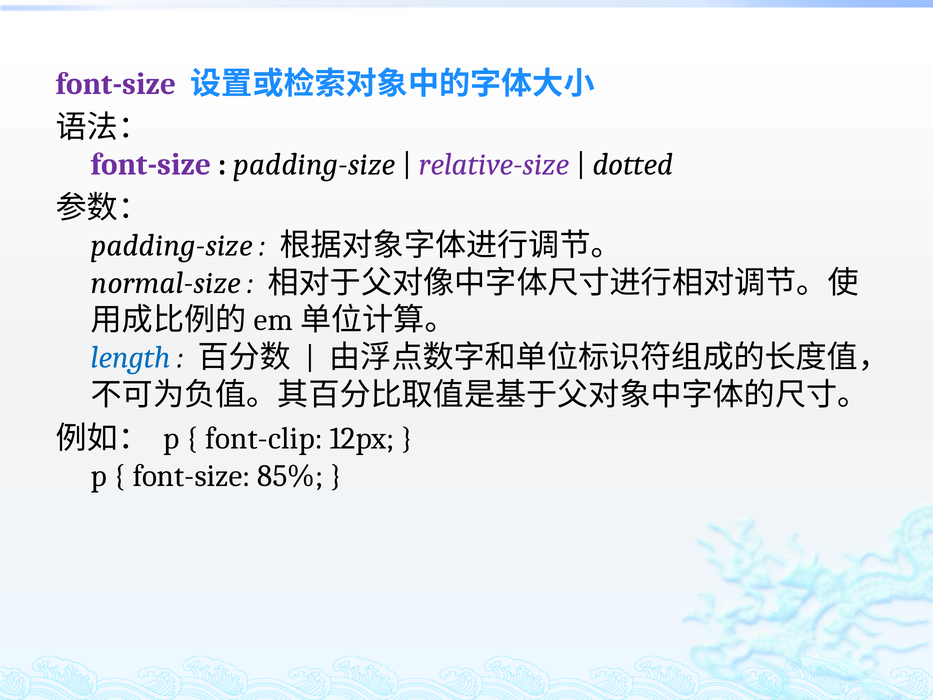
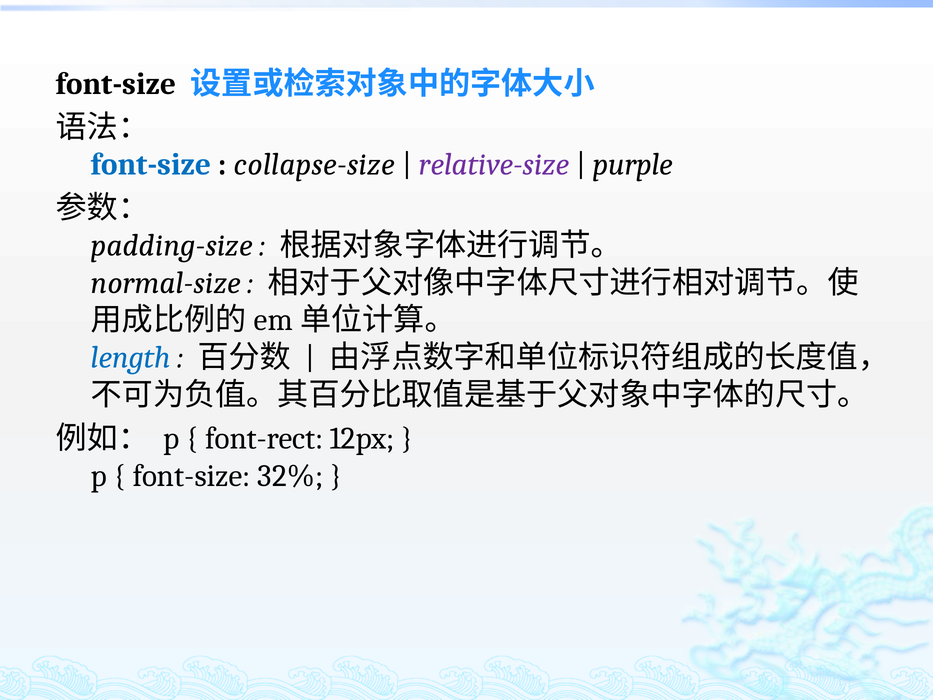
font-size colour: purple -> black (116, 84)
font-size colour: purple -> blue (151, 165)
padding-size: padding-size -> collapse-size (314, 165)
dotted: dotted -> purple (633, 165)
font-clip: font-clip -> font-rect (264, 438)
85%: 85% -> 32% (290, 476)
